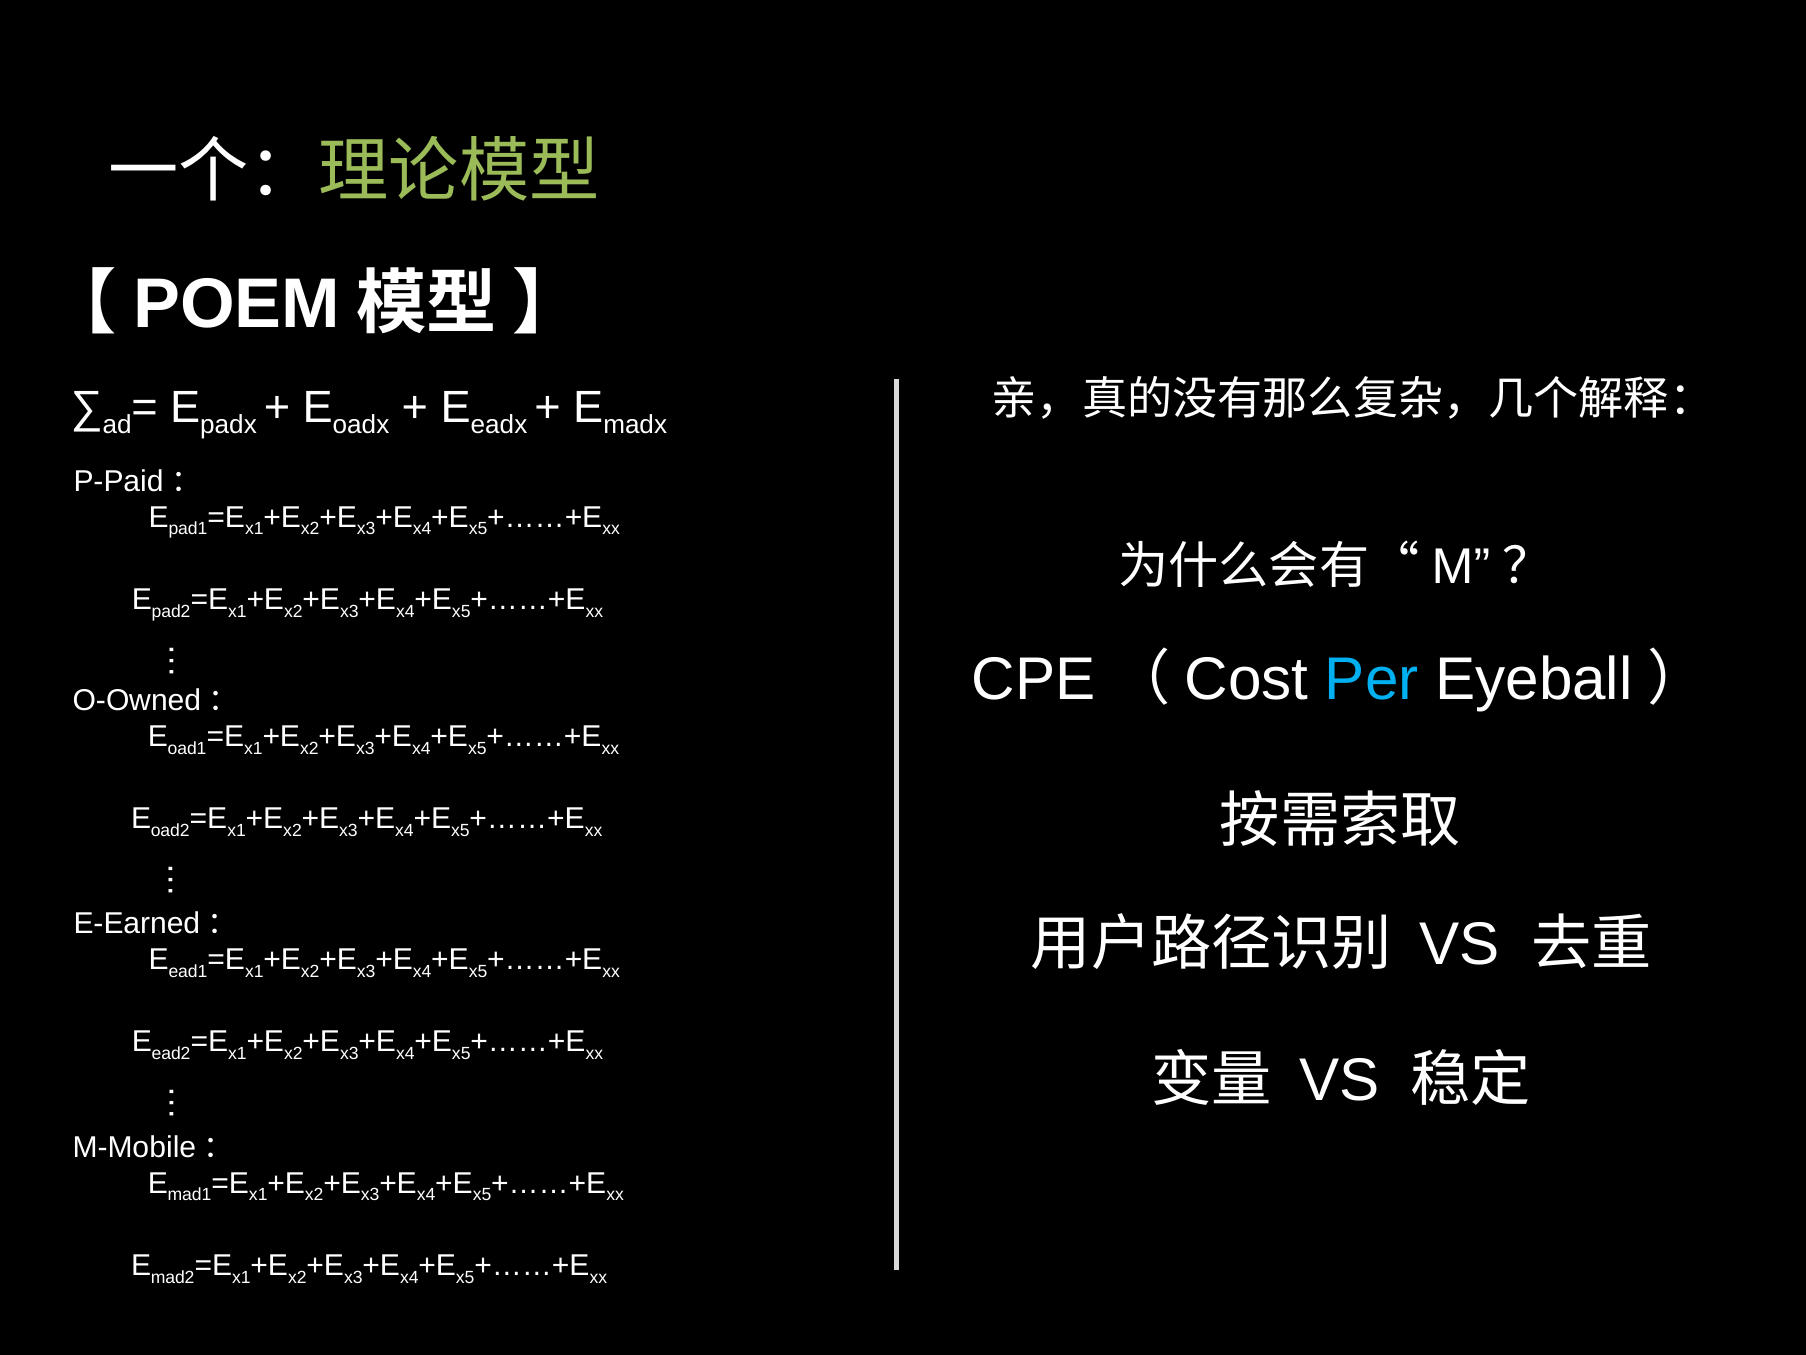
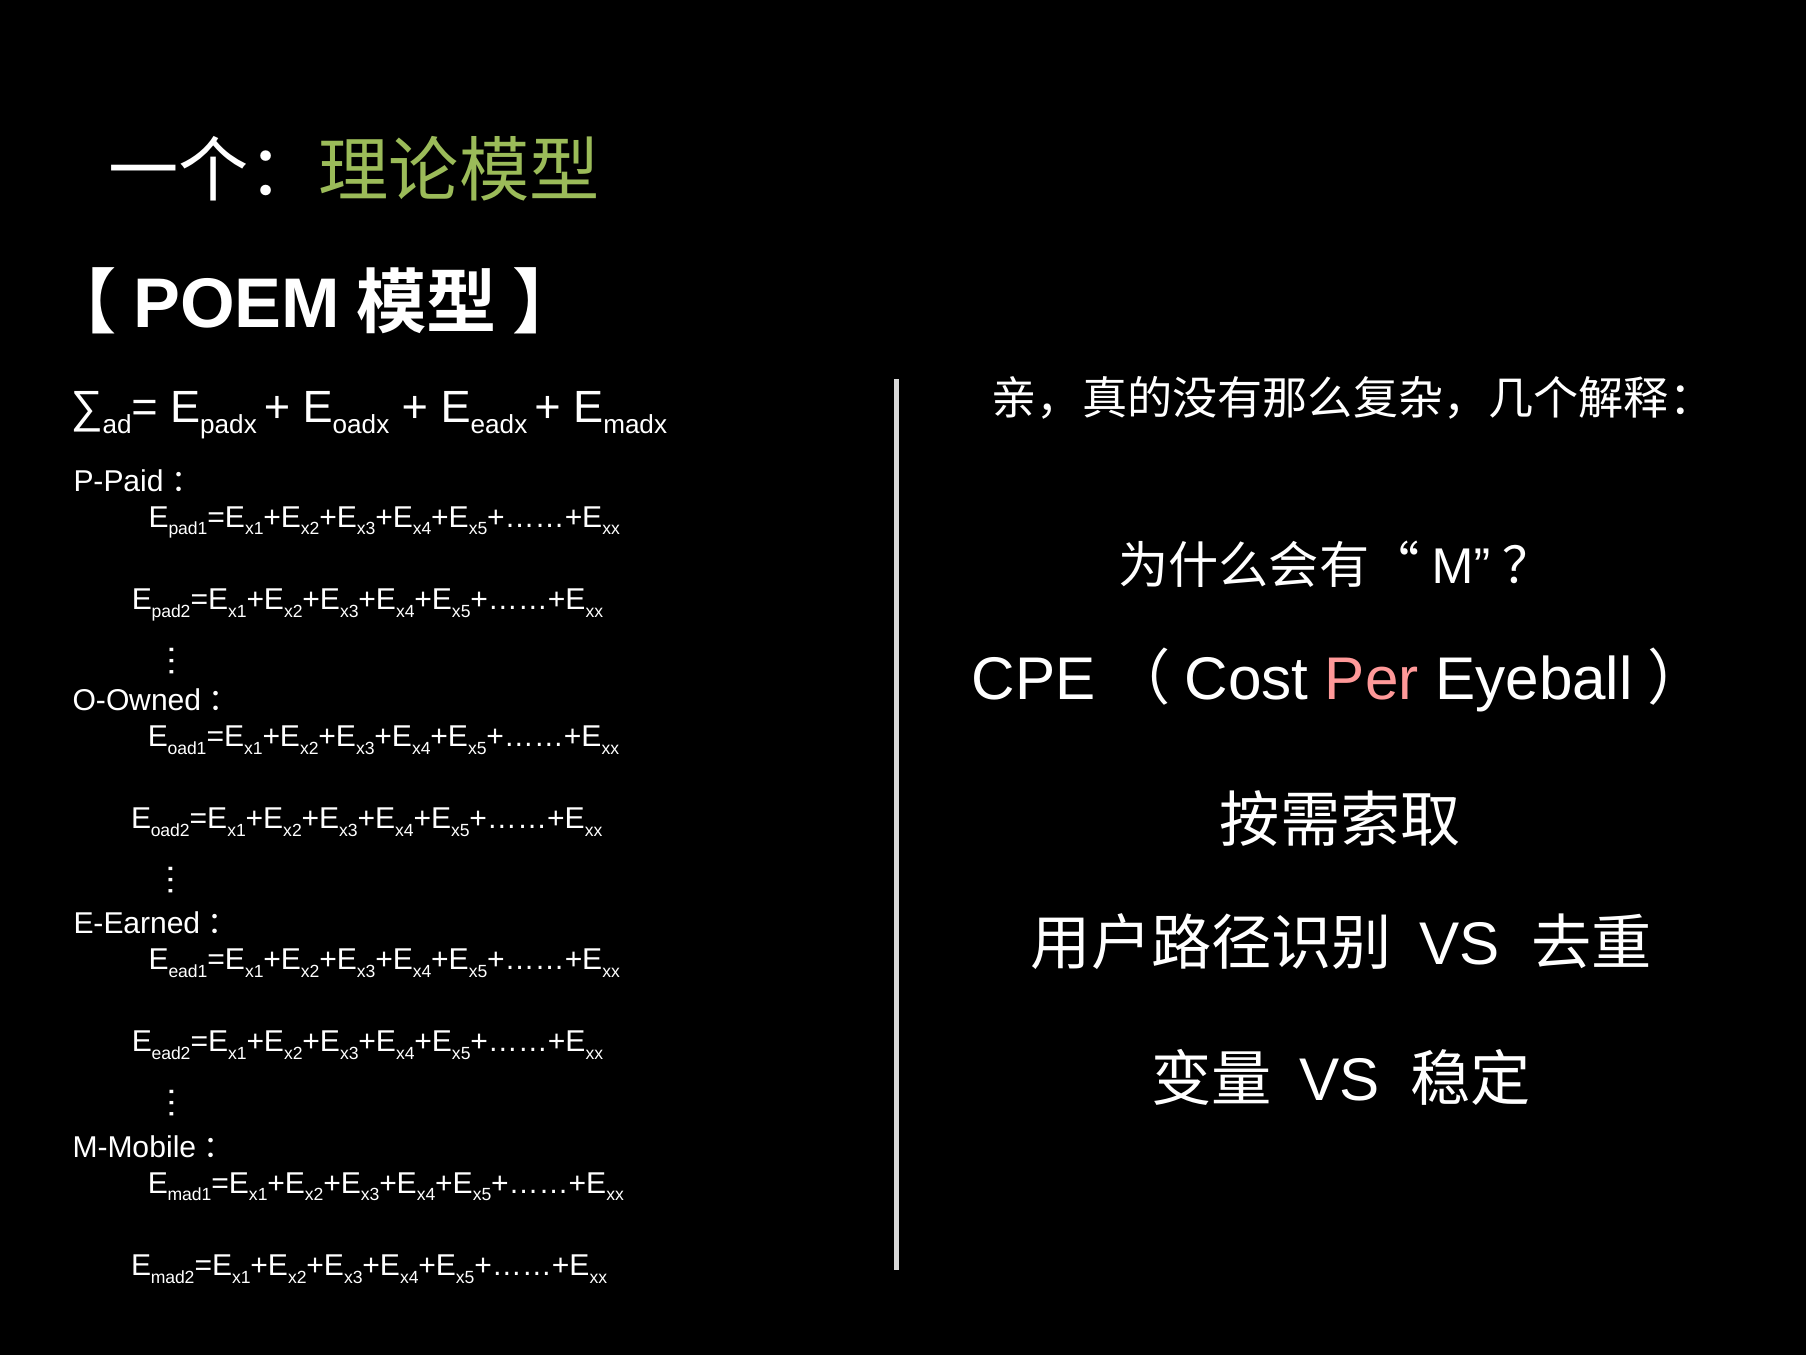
Per colour: light blue -> pink (1372, 679)
